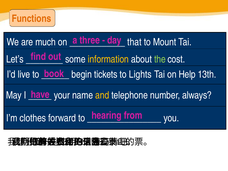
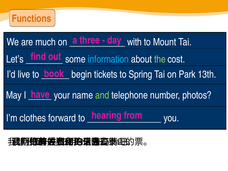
that: that -> with (134, 42)
information colour: yellow -> light blue (108, 59)
Lights: Lights -> Spring (140, 74)
Help: Help -> Park (187, 74)
and colour: yellow -> light green (102, 95)
always: always -> photos (197, 95)
